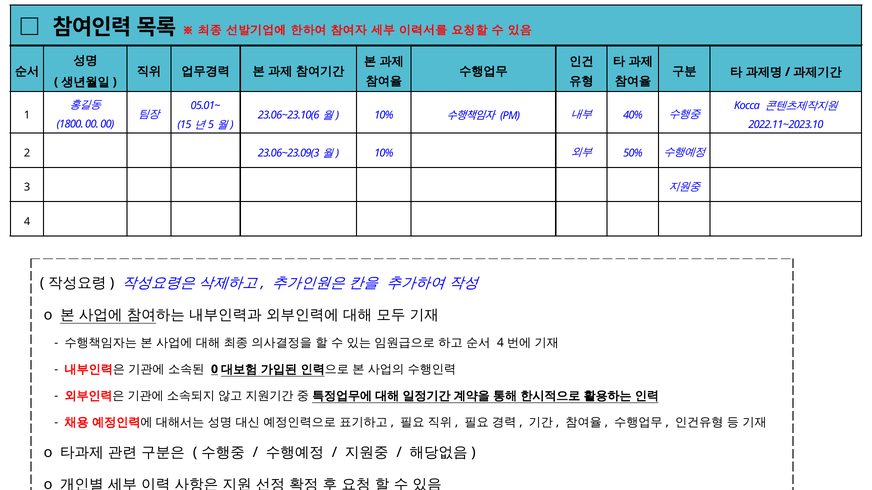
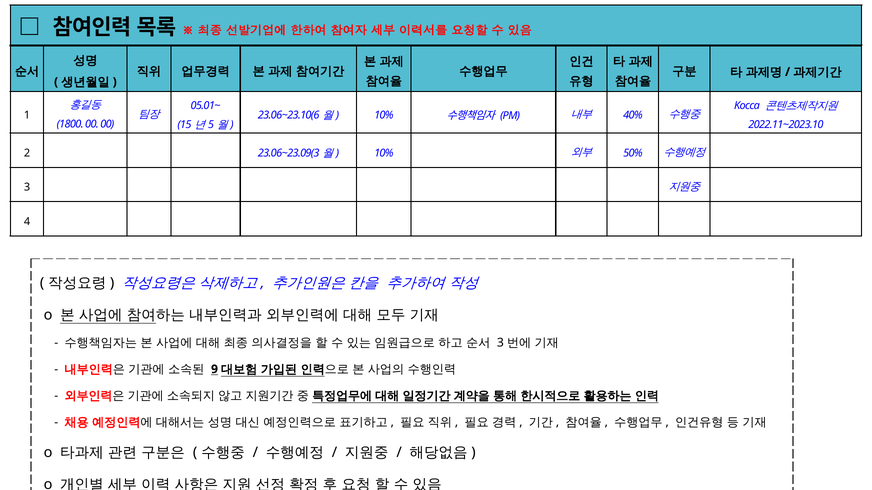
4: 4 -> 3 (500, 343)
0: 0 -> 9 (214, 370)
